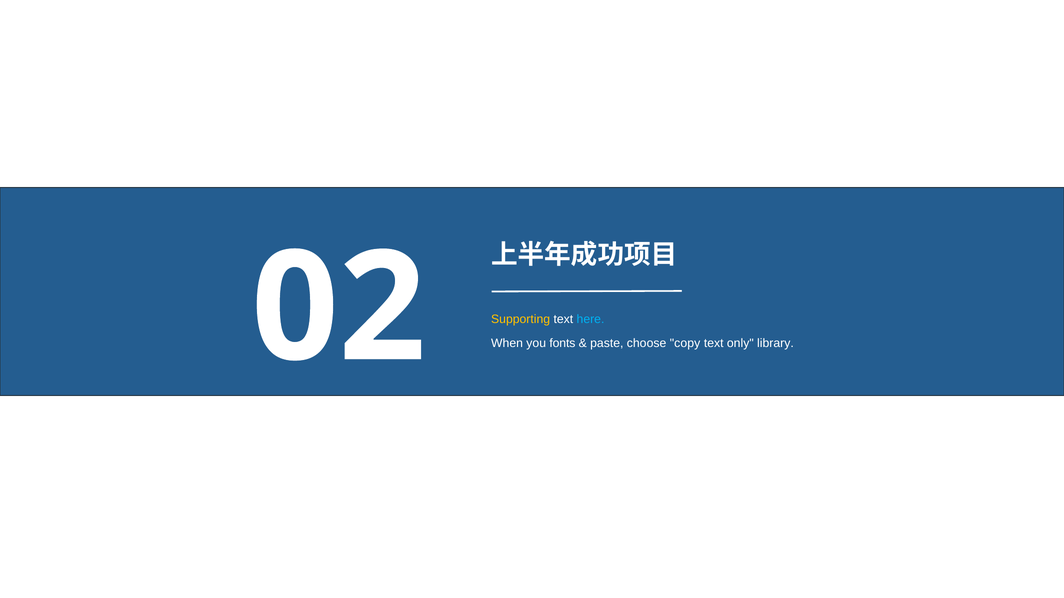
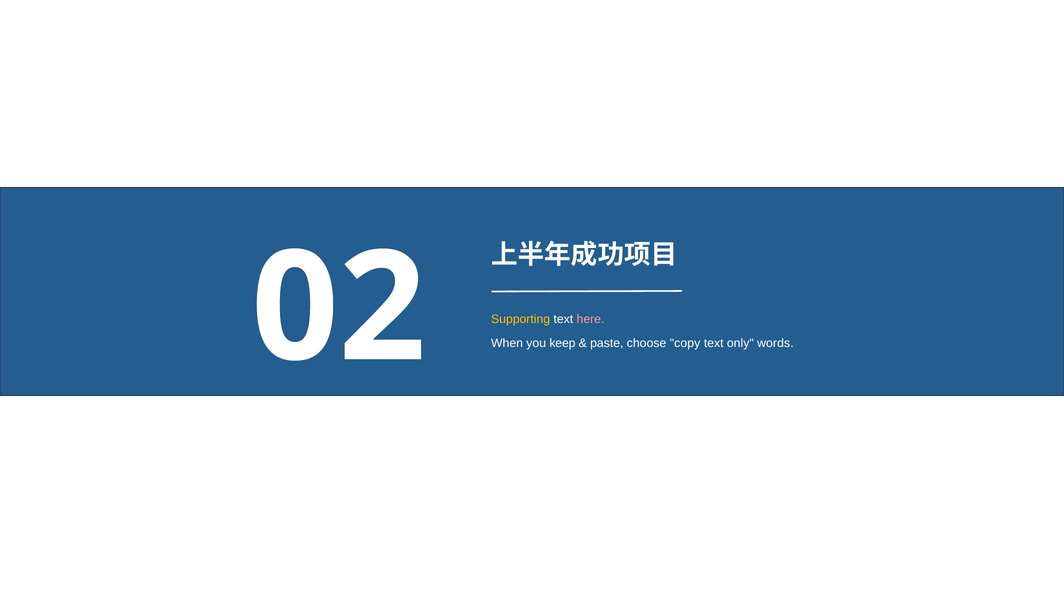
here colour: light blue -> pink (591, 319)
fonts: fonts -> keep (562, 344)
library: library -> words (775, 344)
